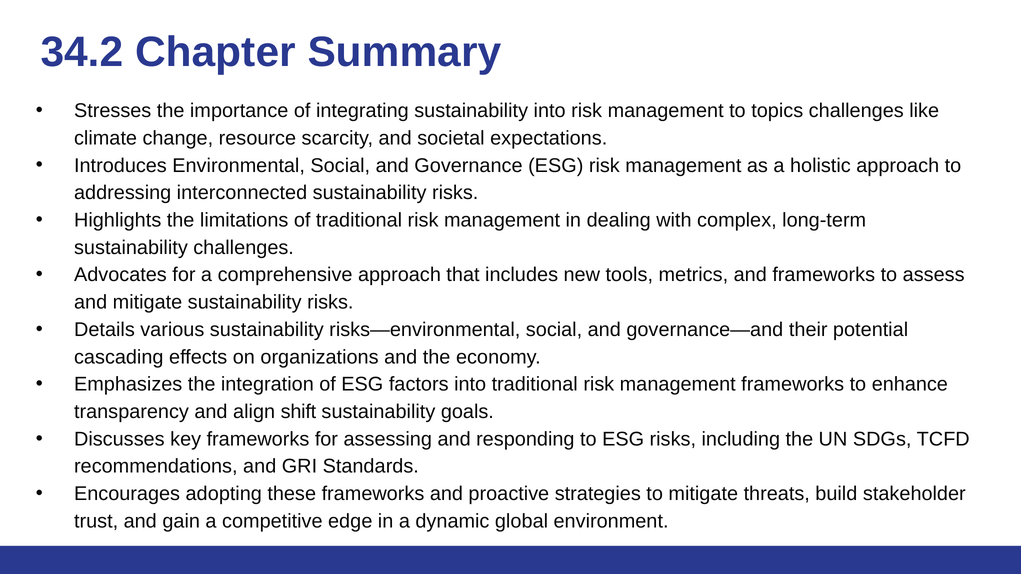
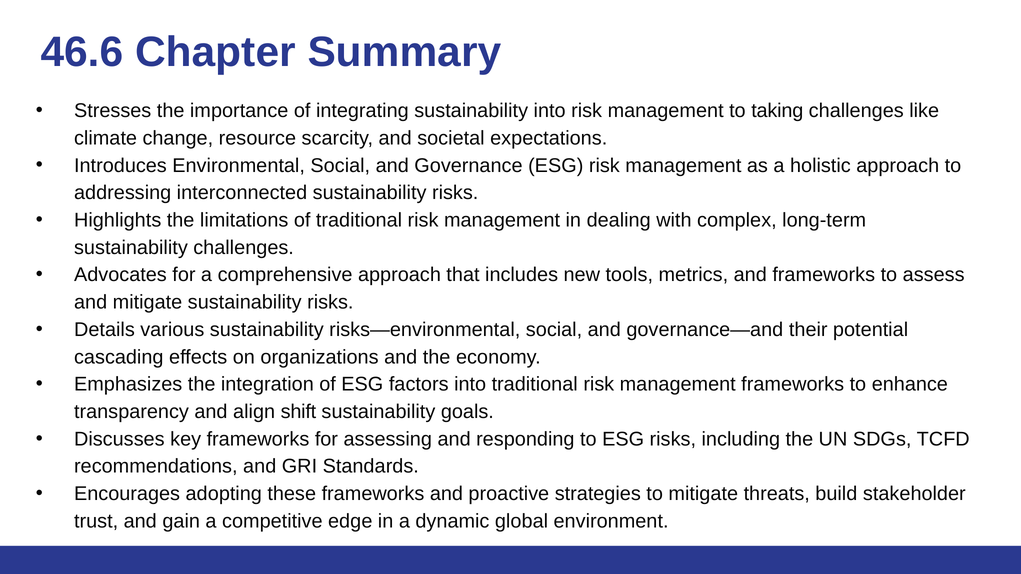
34.2: 34.2 -> 46.6 (82, 52)
topics: topics -> taking (777, 111)
